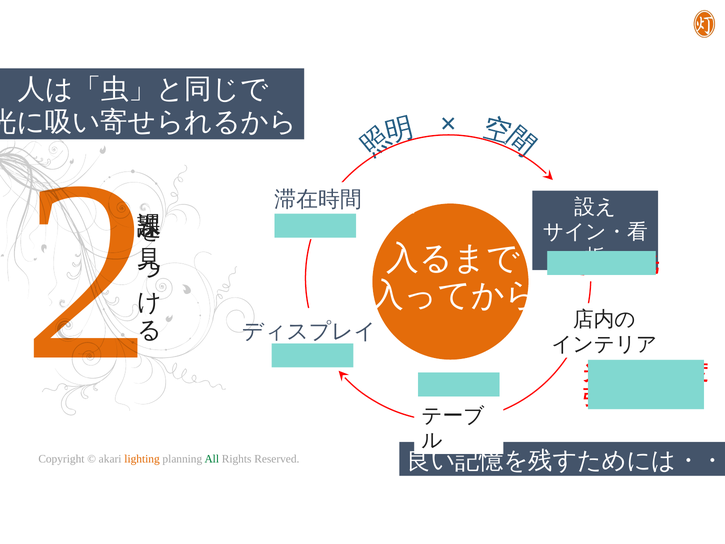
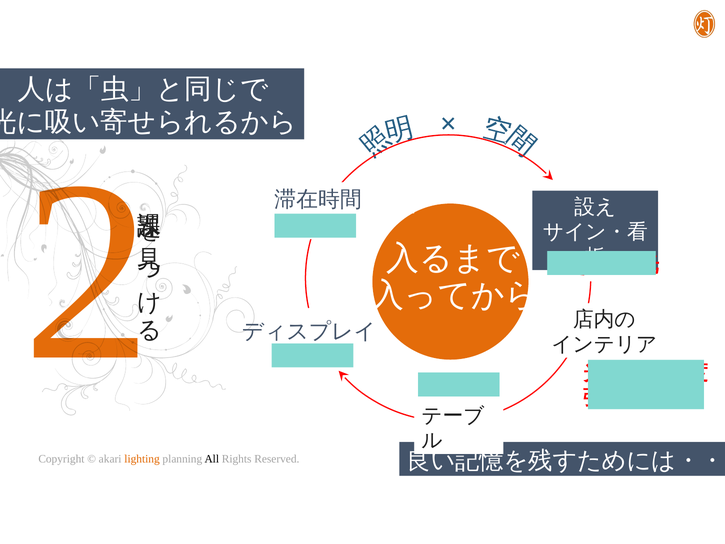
All colour: green -> black (212, 459)
